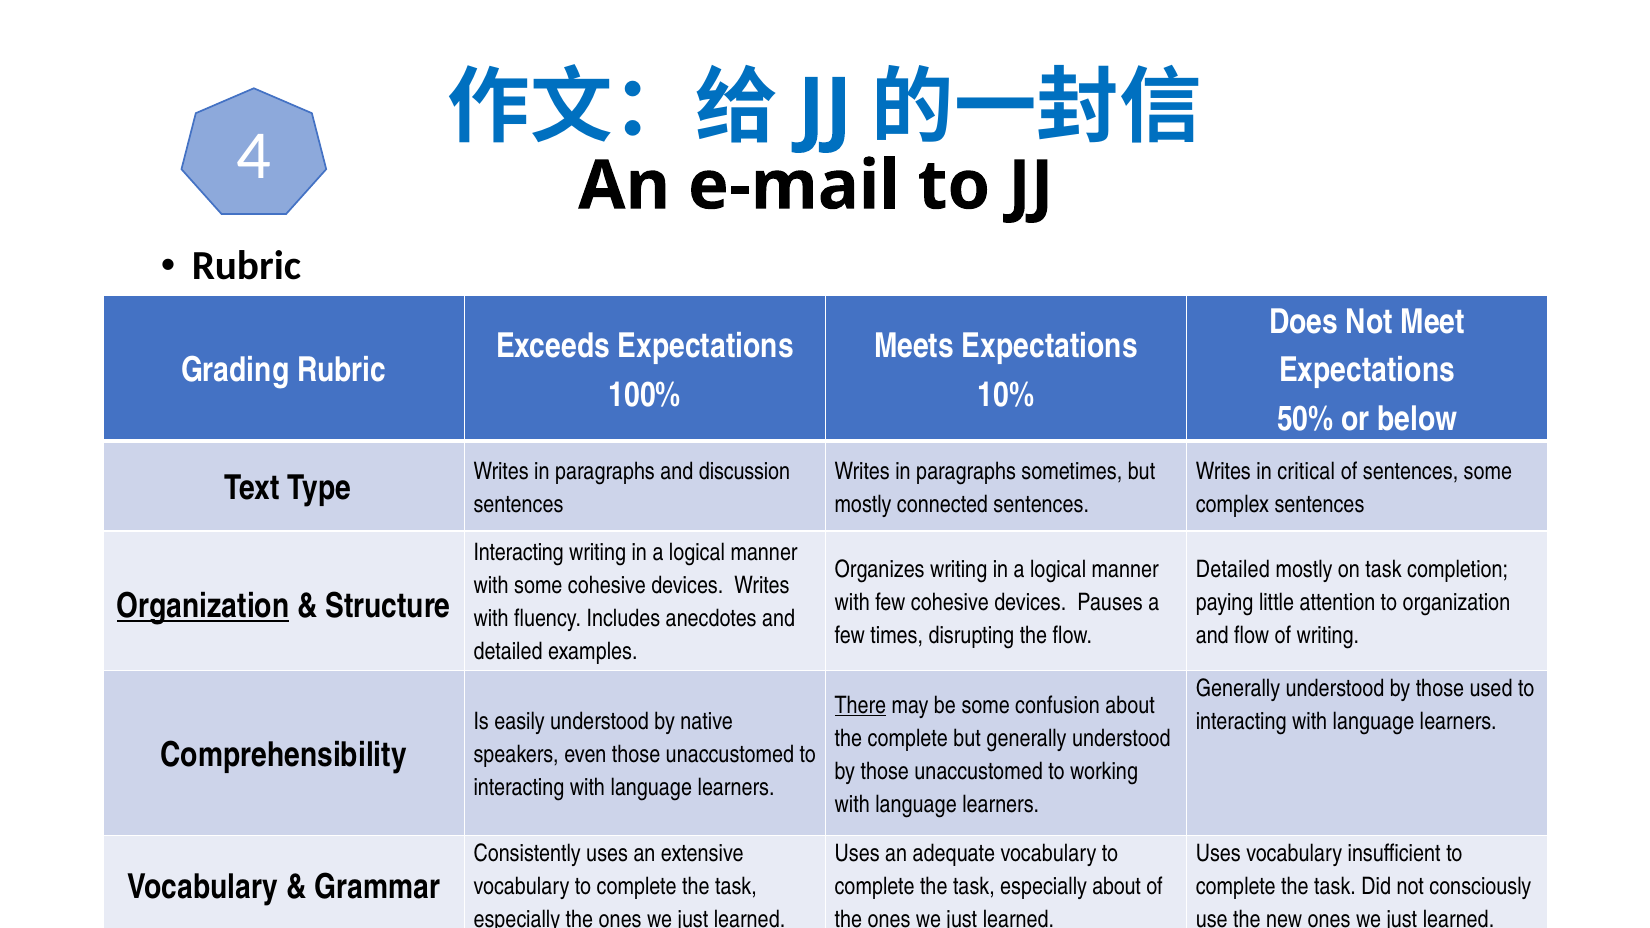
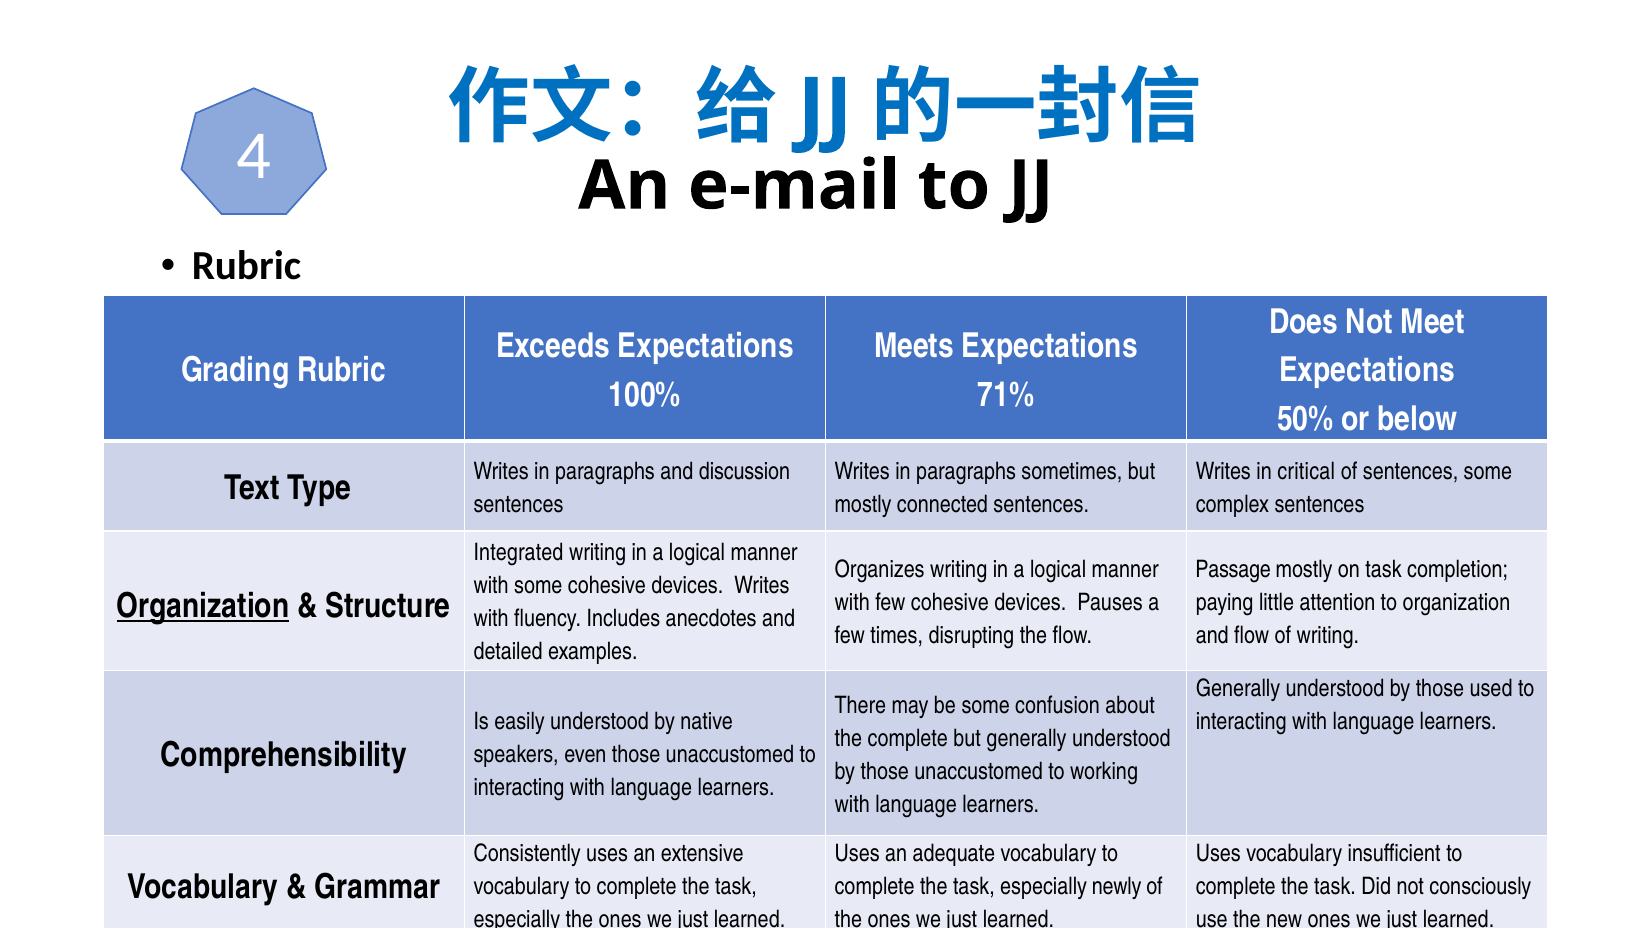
10%: 10% -> 71% (1006, 395)
Interacting: Interacting -> Integrated (519, 553)
Detailed: Detailed -> Passage (1233, 569)
There underline: present -> none (860, 705)
especially about: about -> newly (1117, 887)
